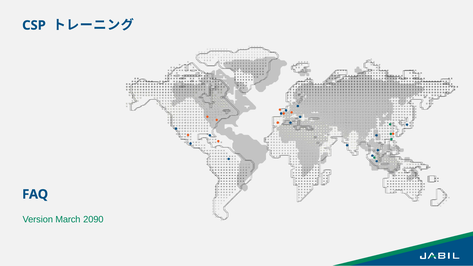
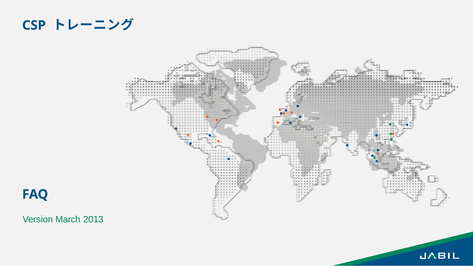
2090: 2090 -> 2013 (93, 220)
